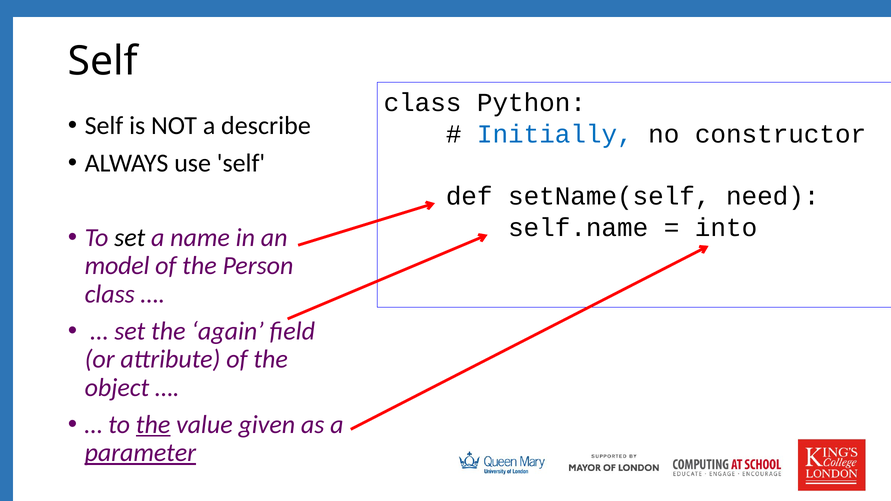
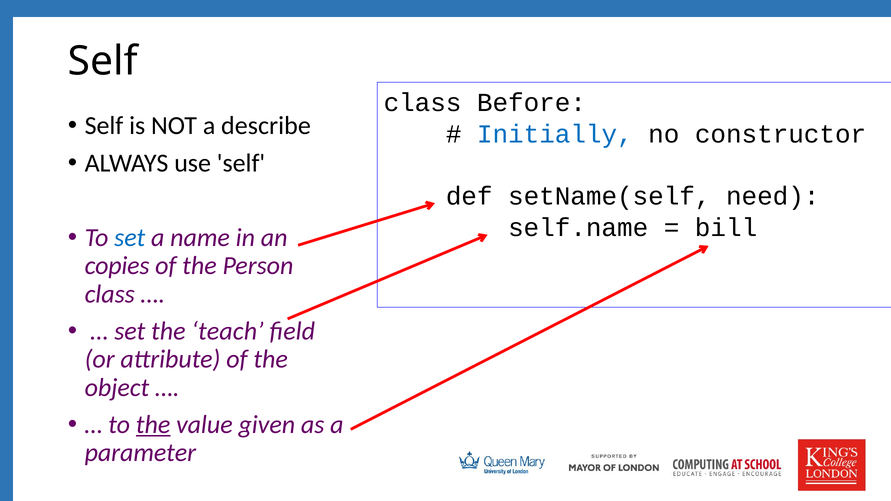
Python: Python -> Before (531, 103)
into: into -> bill (726, 228)
set colour: black -> blue (130, 238)
model: model -> copies (117, 266)
again: again -> teach (228, 331)
parameter underline: present -> none (140, 453)
